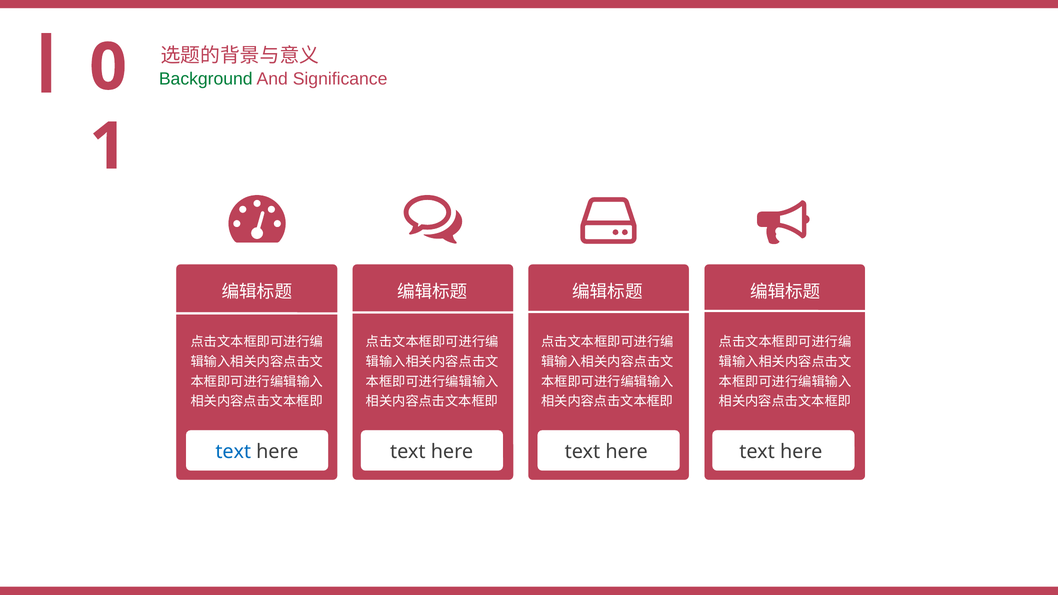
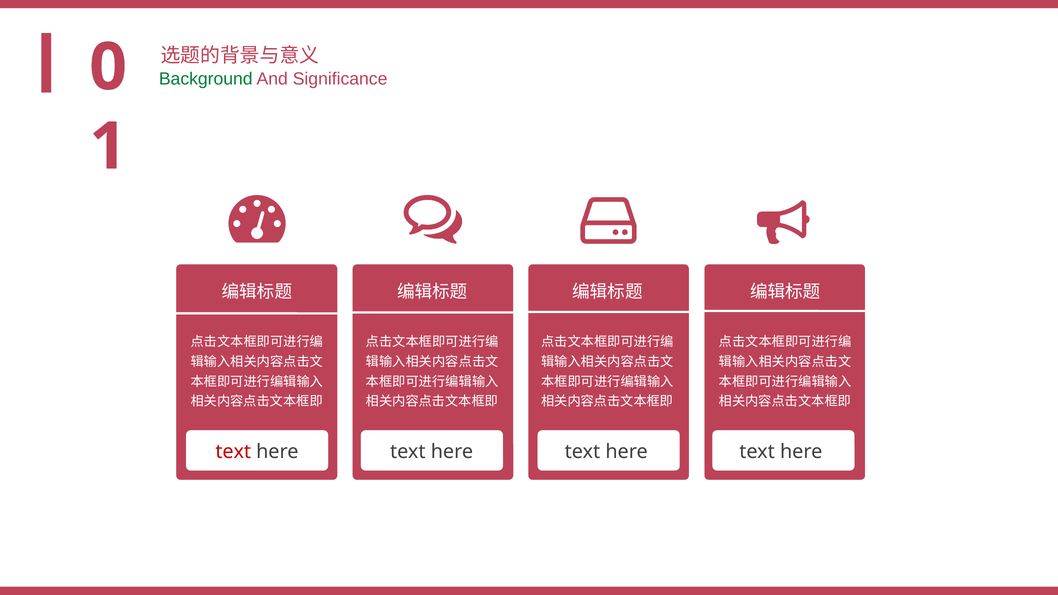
text colour: blue -> red (233, 452)
